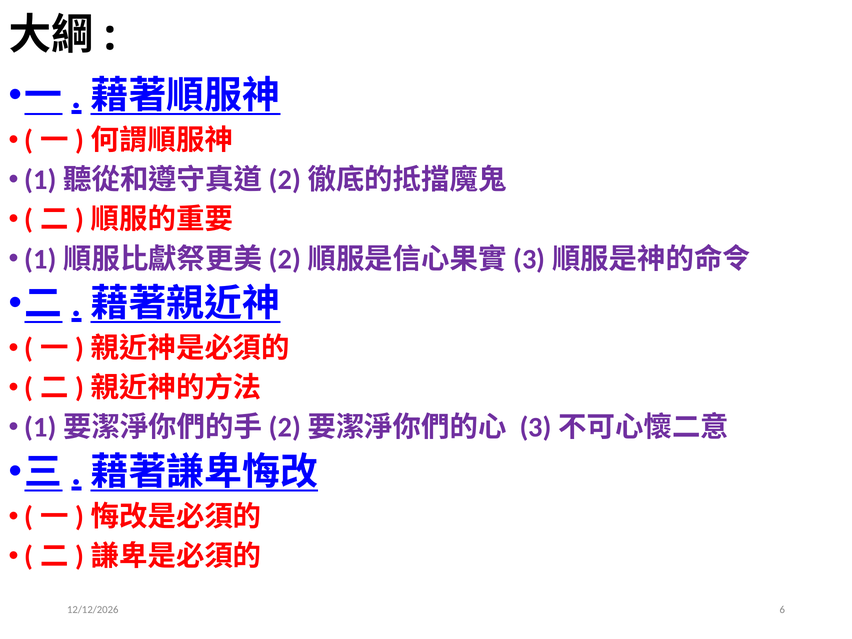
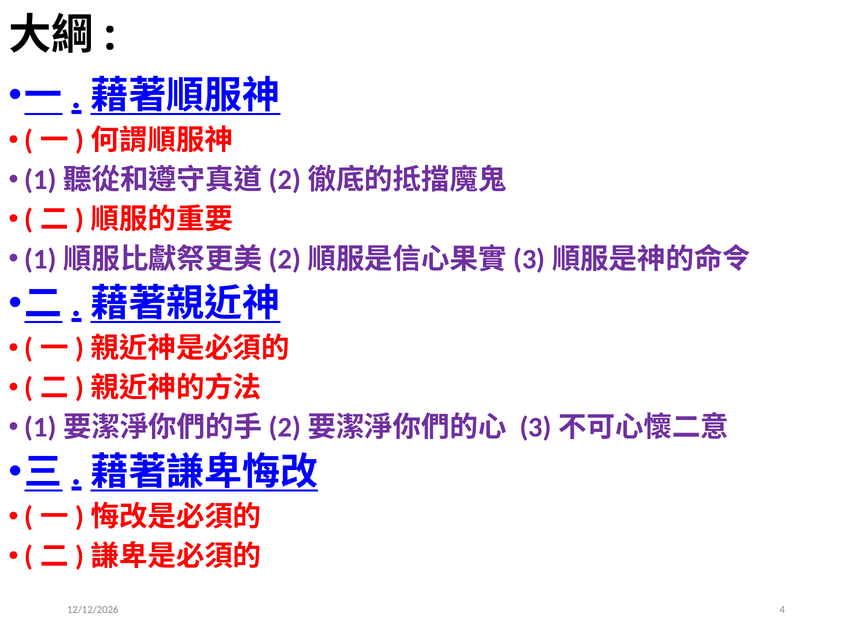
6: 6 -> 4 (782, 610)
